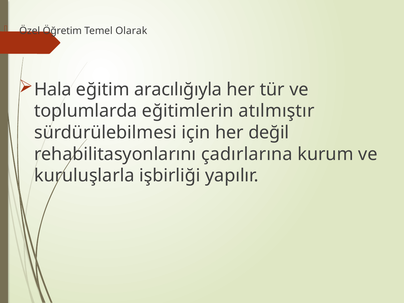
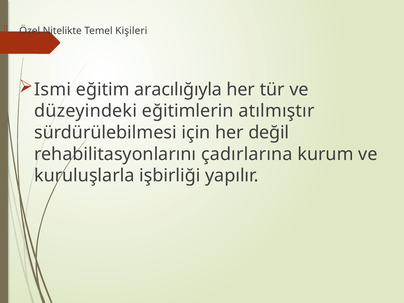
Öğretim: Öğretim -> Nitelikte (62, 31)
Olarak: Olarak -> Kişileri (131, 31)
Hala: Hala -> Ismi (53, 89)
toplumlarda: toplumlarda -> düzeyindeki (86, 111)
